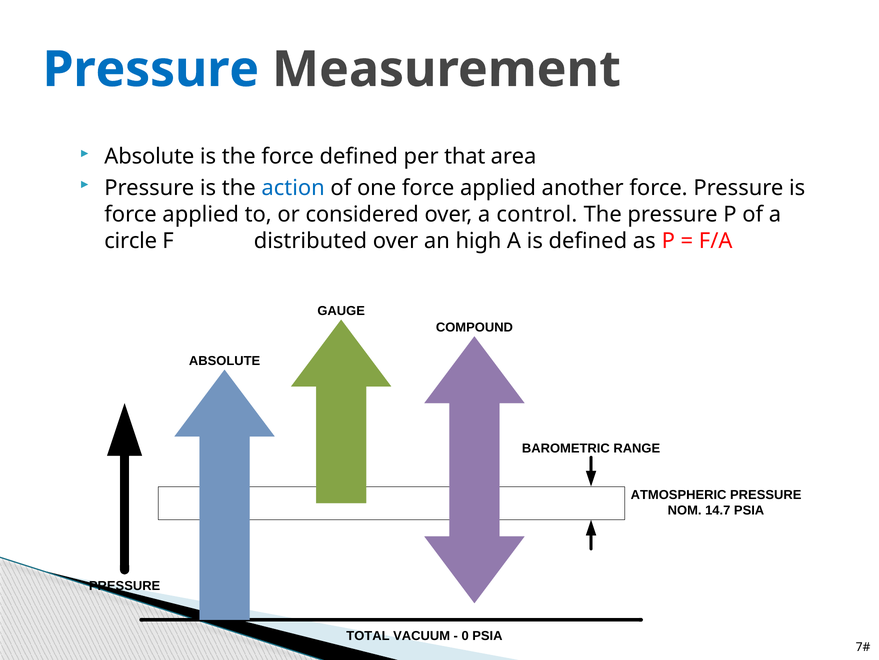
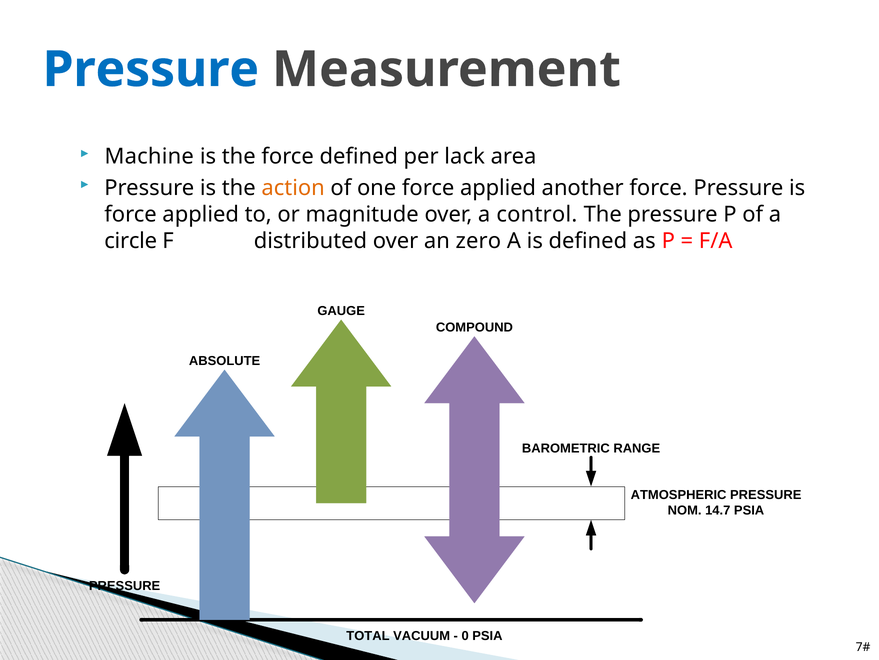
Absolute: Absolute -> Machine (149, 157)
that: that -> lack (465, 157)
action colour: blue -> orange (293, 188)
considered: considered -> magnitude (362, 214)
high: high -> zero (478, 240)
